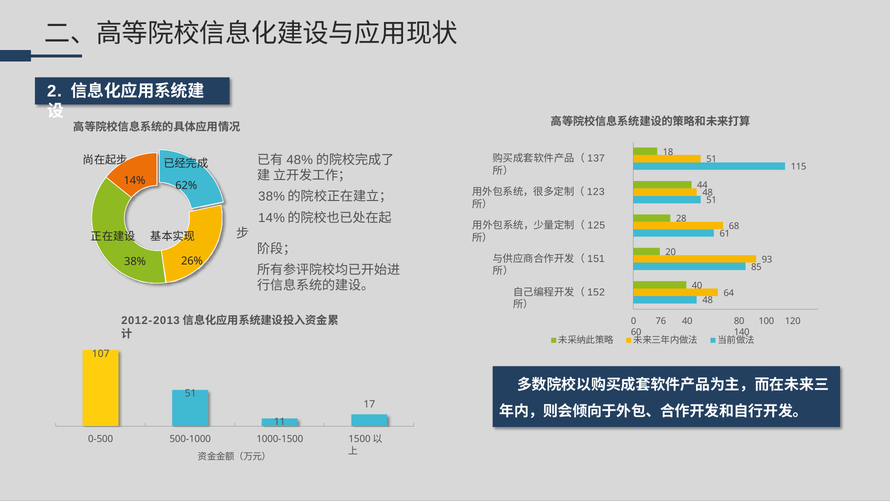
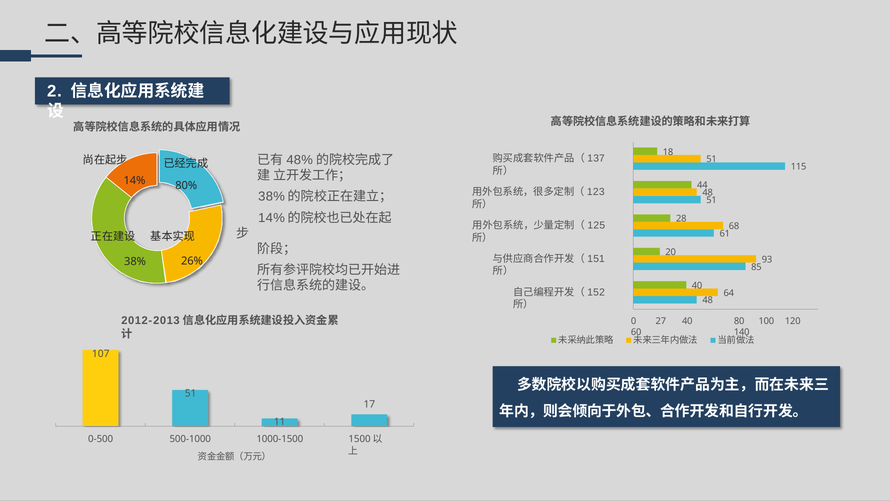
62%: 62% -> 80% (186, 186)
76: 76 -> 27 (661, 321)
